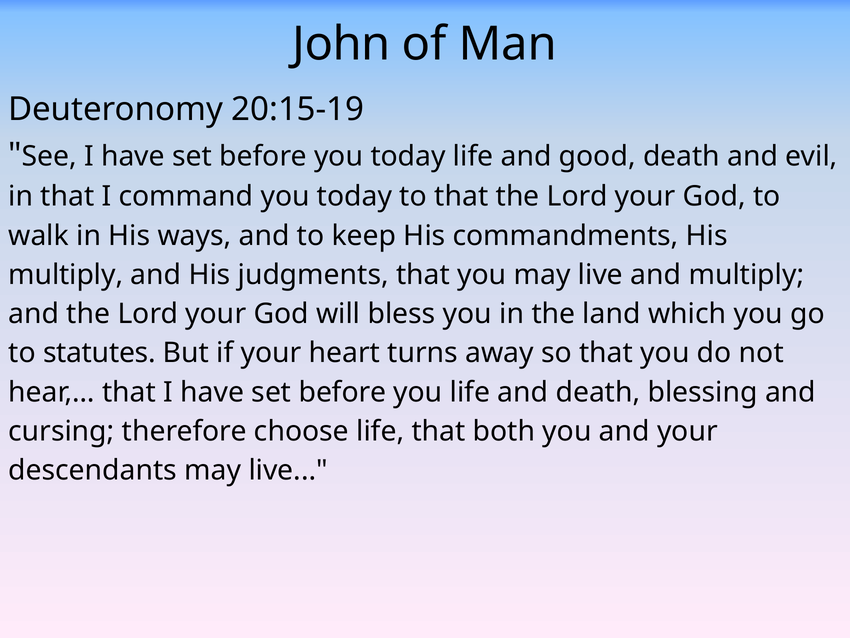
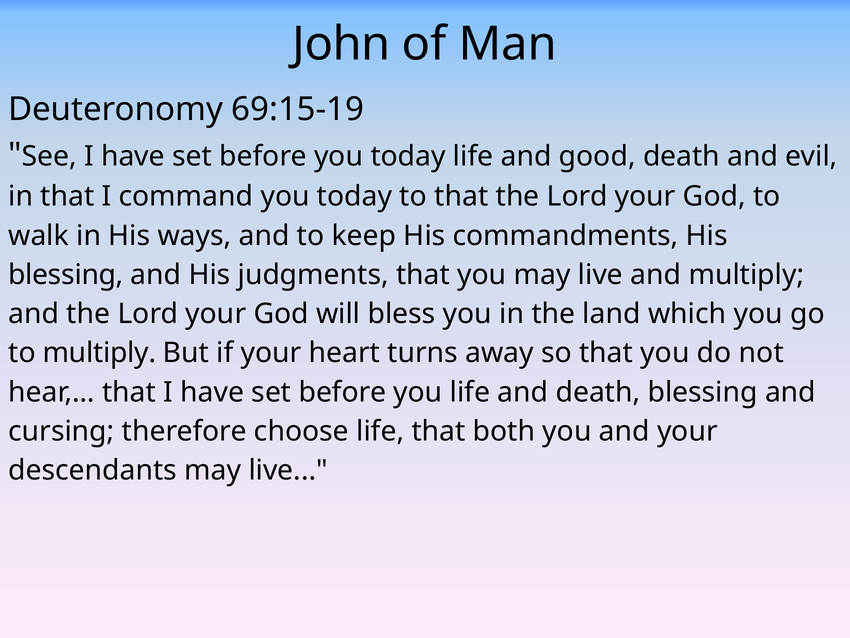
20:15-19: 20:15-19 -> 69:15-19 (298, 109)
multiply: multiply -> blessing (66, 275)
to statutes: statutes -> multiply (99, 353)
